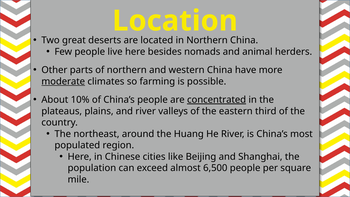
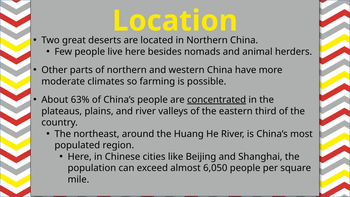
moderate underline: present -> none (63, 81)
10%: 10% -> 63% (80, 100)
6,500: 6,500 -> 6,050 (215, 168)
